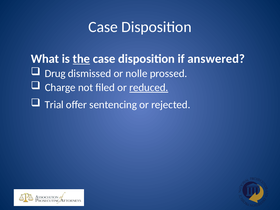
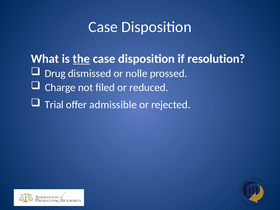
answered: answered -> resolution (216, 59)
reduced underline: present -> none (149, 88)
sentencing: sentencing -> admissible (113, 105)
